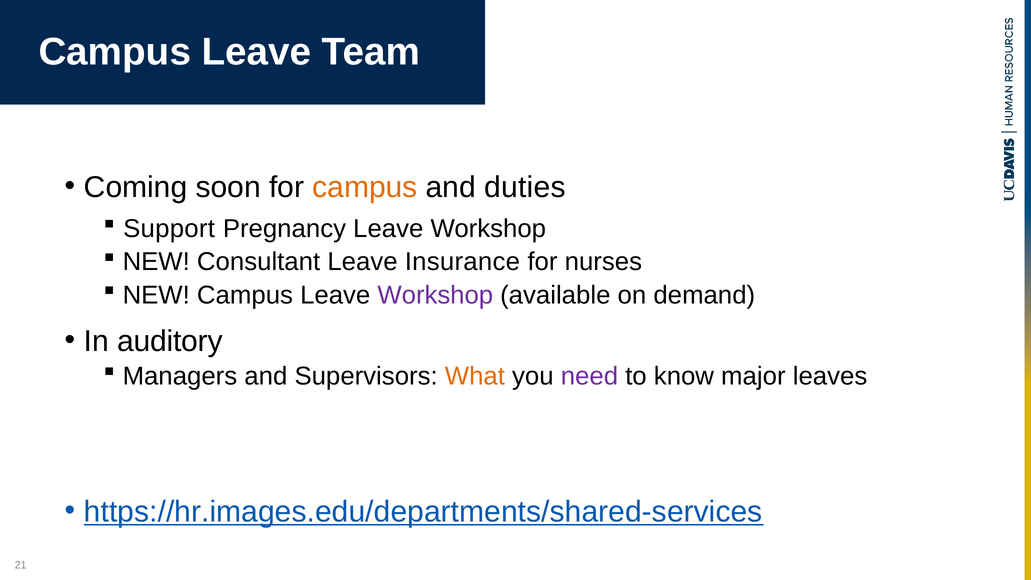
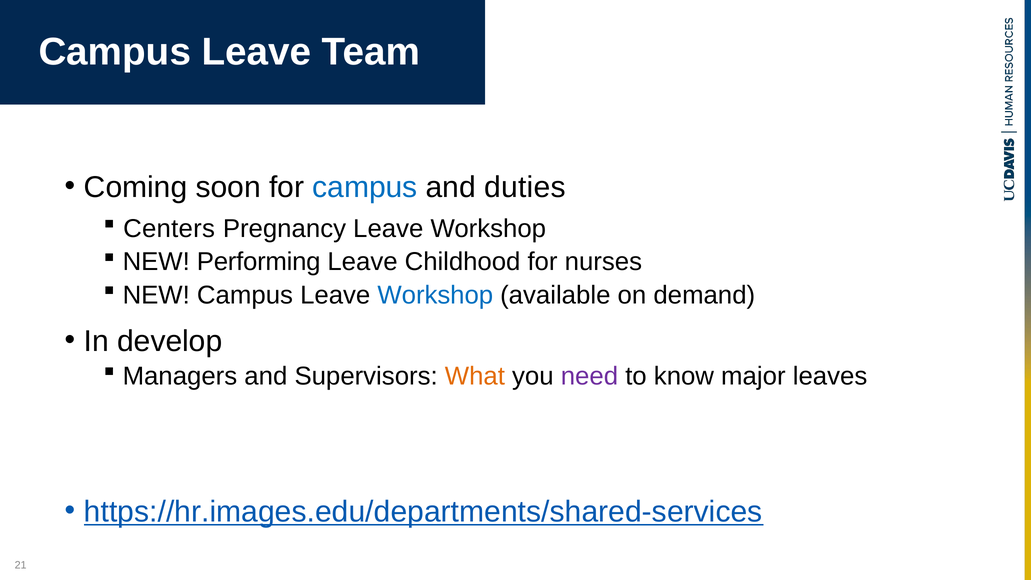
campus colour: orange -> blue (365, 187)
Support: Support -> Centers (169, 229)
Consultant: Consultant -> Performing (259, 262)
Insurance: Insurance -> Childhood (463, 262)
Workshop colour: purple -> blue (435, 295)
auditory: auditory -> develop (170, 341)
